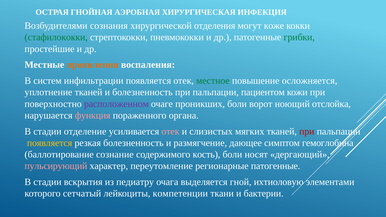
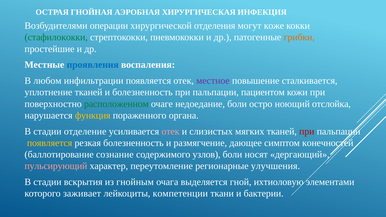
сознания: сознания -> операции (109, 26)
грибки colour: green -> orange (299, 37)
проявления colour: orange -> blue (93, 65)
систем: систем -> любом (47, 81)
местное colour: green -> purple (213, 81)
осложняется: осложняется -> сталкивается (310, 81)
расположенном colour: purple -> green (116, 104)
проникших: проникших -> недоедание (200, 104)
ворот: ворот -> остро (261, 104)
функция colour: pink -> yellow (93, 115)
гемоглобина: гемоглобина -> конечностей (328, 143)
кость: кость -> узлов (207, 155)
регионарные патогенные: патогенные -> улучшения (275, 166)
педиатру: педиатру -> гнойным (135, 182)
сетчатый: сетчатый -> заживает (82, 194)
